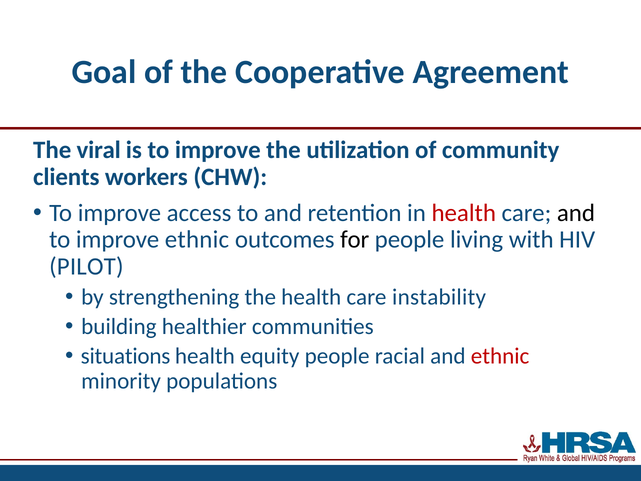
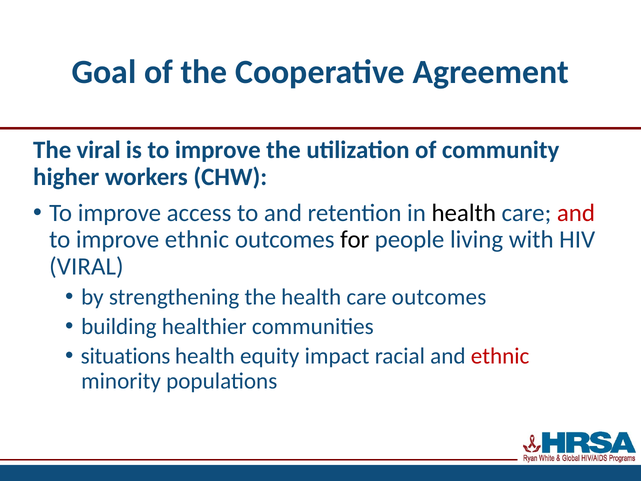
clients: clients -> higher (66, 177)
health colour: red -> black (464, 213)
and colour: black -> red (576, 213)
PILOT: PILOT -> VIRAL (86, 266)
care instability: instability -> outcomes (439, 297)
equity people: people -> impact (337, 356)
